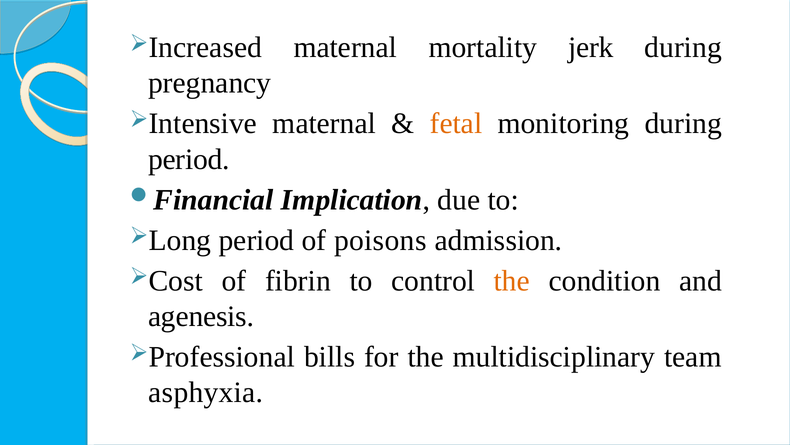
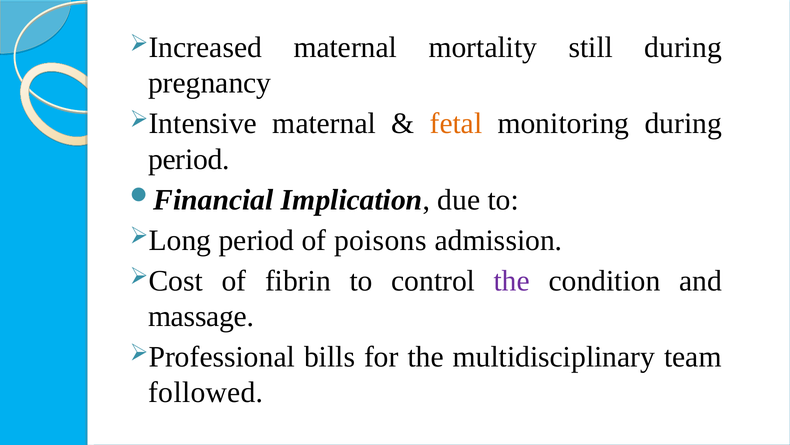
jerk: jerk -> still (591, 47)
the colour: orange -> purple (512, 280)
agenesis: agenesis -> massage (201, 316)
asphyxia: asphyxia -> followed (206, 392)
